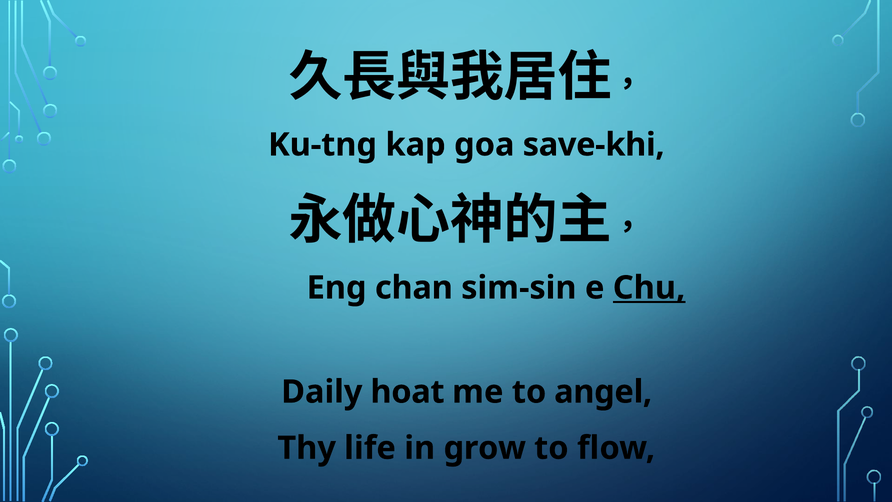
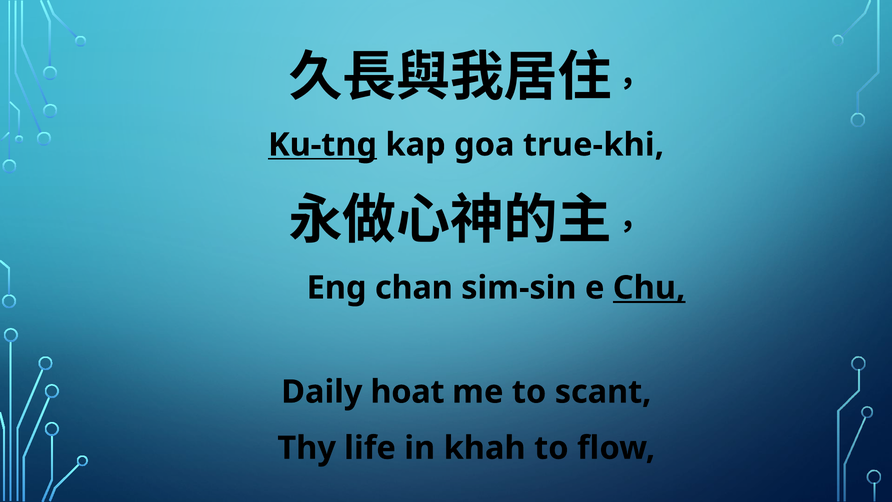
Ku-tng underline: none -> present (323, 145)
save-khi: save-khi -> true-khi (593, 145)
angel: angel -> scant (603, 392)
grow: grow -> khah (485, 448)
